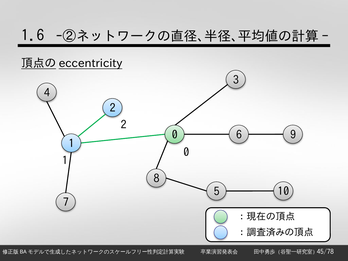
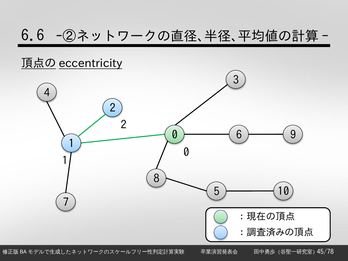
1.6: 1.6 -> 6.6 (33, 36)
